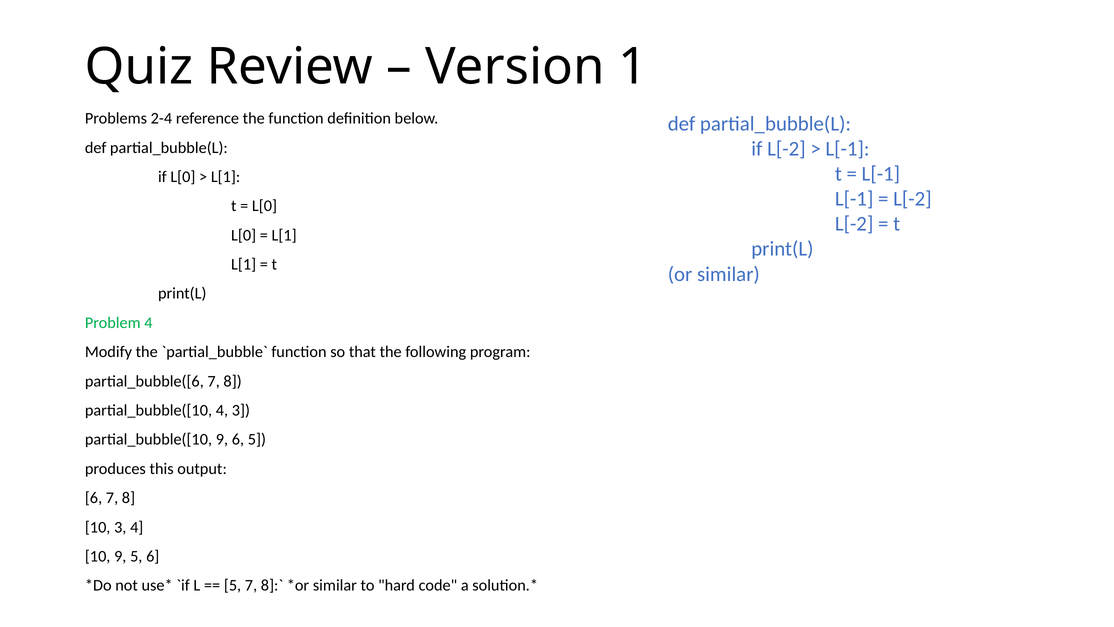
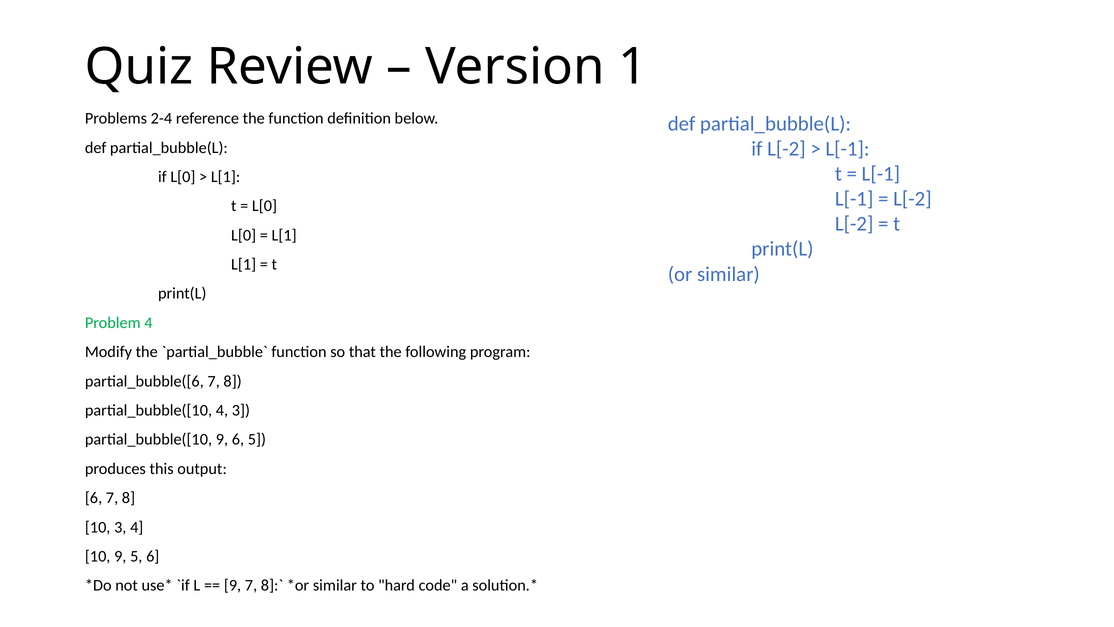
5: 5 -> 9 (233, 585)
